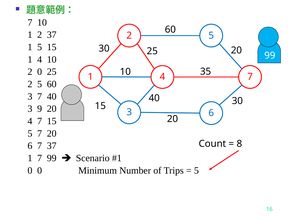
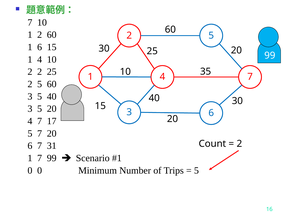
2 37: 37 -> 60 (52, 35)
1 5: 5 -> 6 (40, 47)
2 0: 0 -> 2 (40, 72)
7: 7 -> 5 (40, 97)
9: 9 -> 5 (40, 109)
7 15: 15 -> 17 (52, 121)
8: 8 -> 2 (239, 144)
7 37: 37 -> 31 (52, 146)
